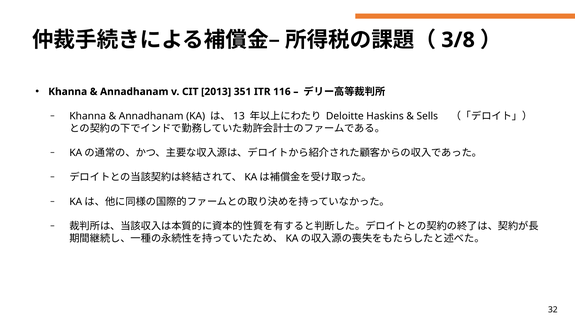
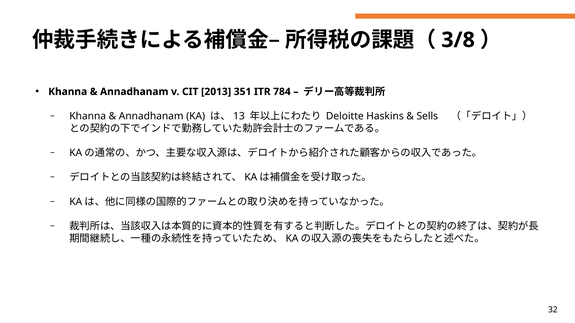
116: 116 -> 784 (282, 92)
